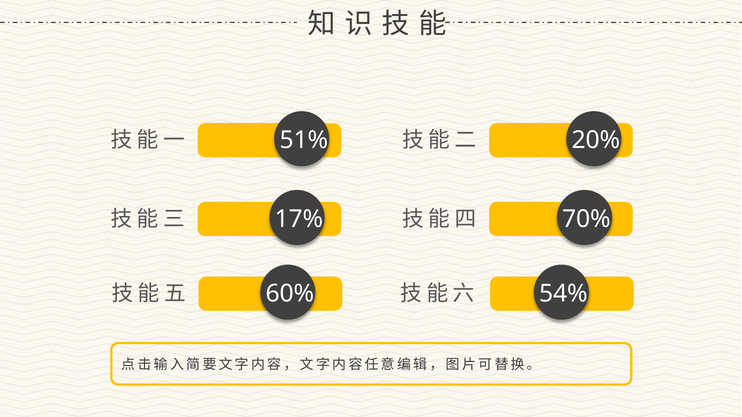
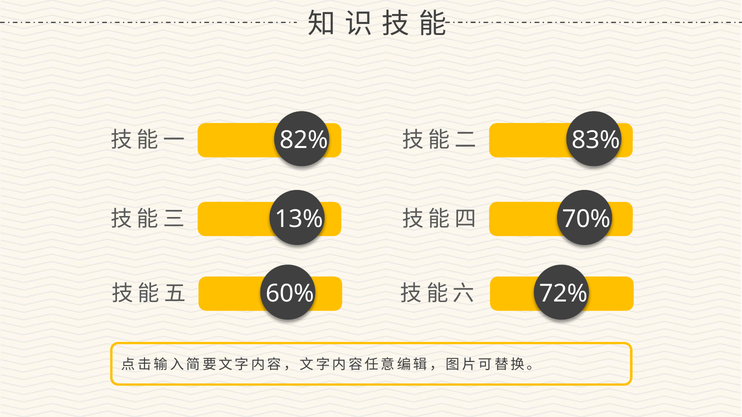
20%: 20% -> 83% (596, 140)
51%: 51% -> 82% (304, 140)
17%: 17% -> 13% (299, 219)
54%: 54% -> 72% (564, 294)
